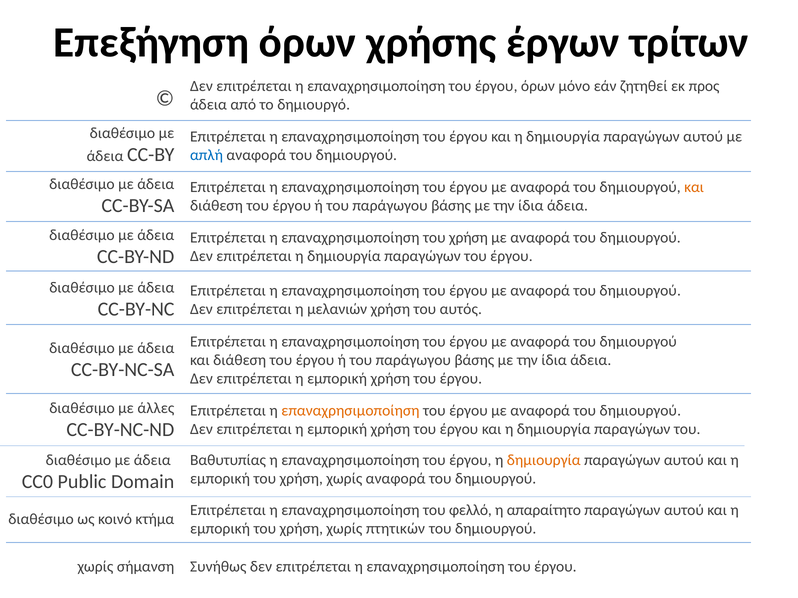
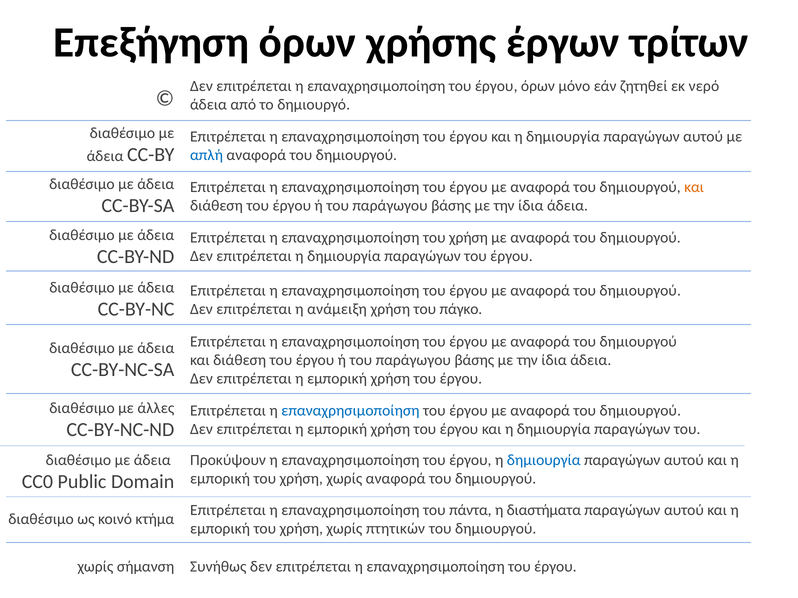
προς: προς -> νερό (704, 86)
μελανιών: μελανιών -> ανάμειξη (337, 309)
αυτός: αυτός -> πάγκο (461, 309)
επαναχρησιμοποίηση colour: orange -> blue (350, 411)
Βαθυτυπίας: Βαθυτυπίας -> Προκύψουν (228, 460)
δημιουργία colour: orange -> blue (544, 460)
φελλό: φελλό -> πάντα (470, 511)
απαραίτητο: απαραίτητο -> διαστήματα (544, 511)
